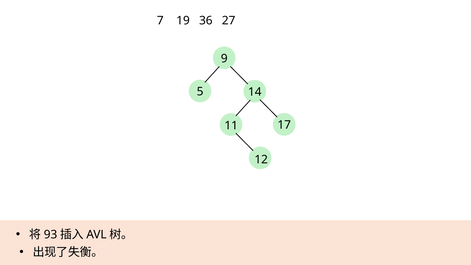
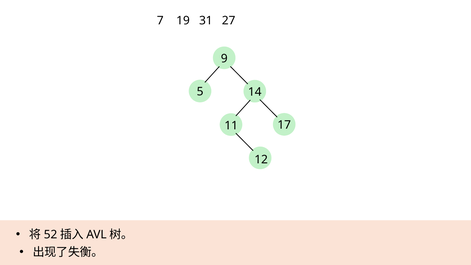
36: 36 -> 31 (206, 21)
93: 93 -> 52 (51, 234)
